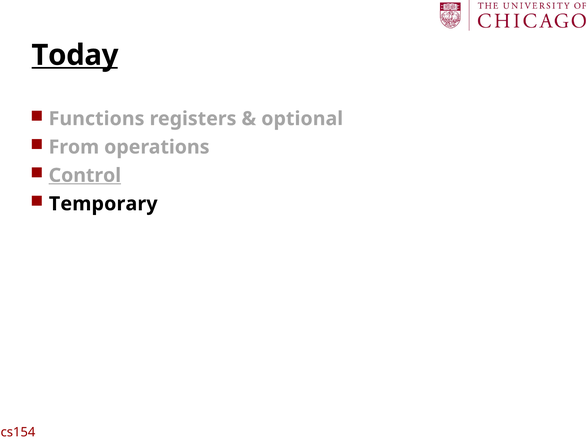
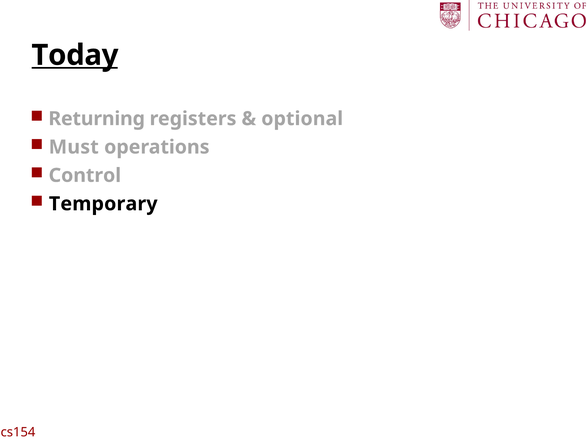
Functions: Functions -> Returning (97, 119)
From: From -> Must (74, 147)
Control underline: present -> none (85, 176)
